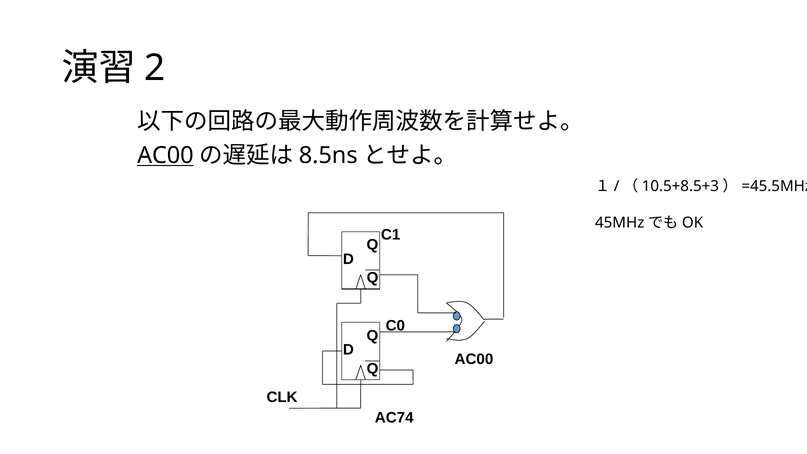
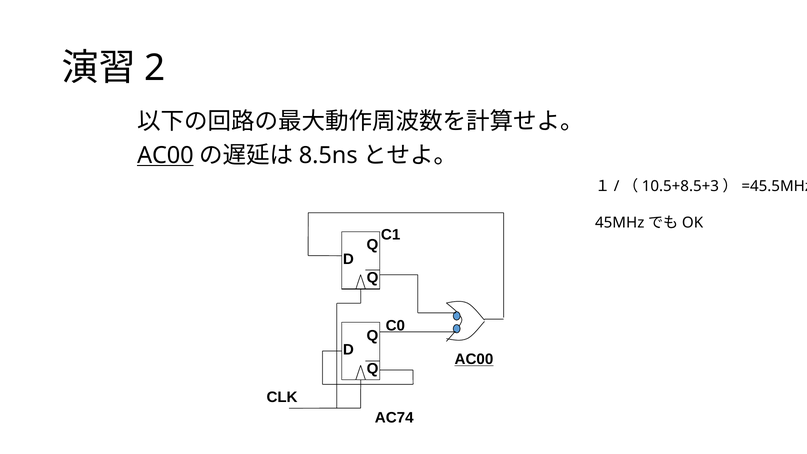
AC00 underline: none -> present (474, 359)
